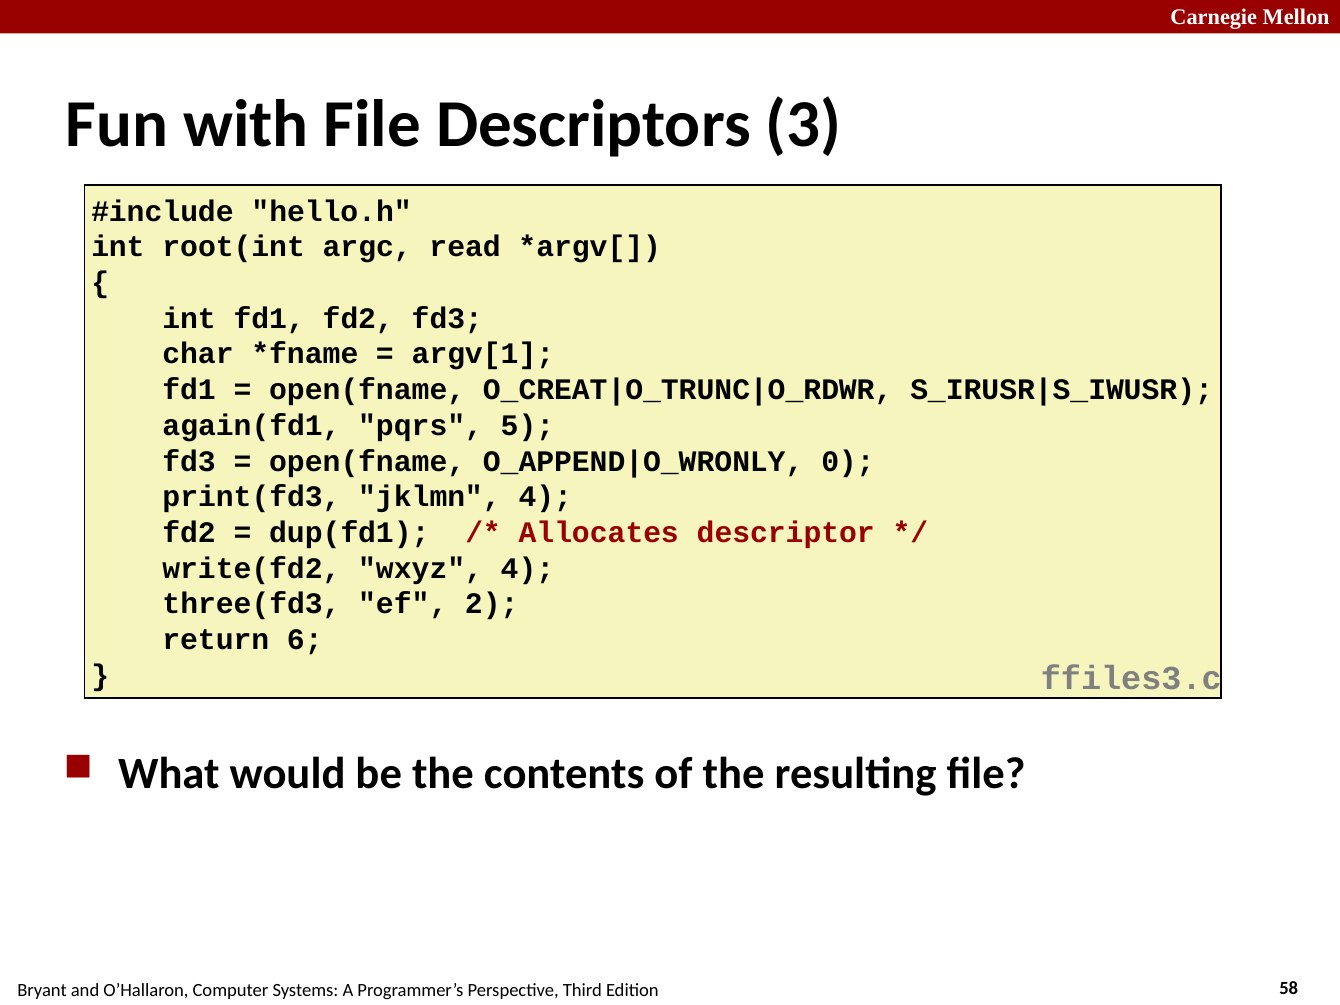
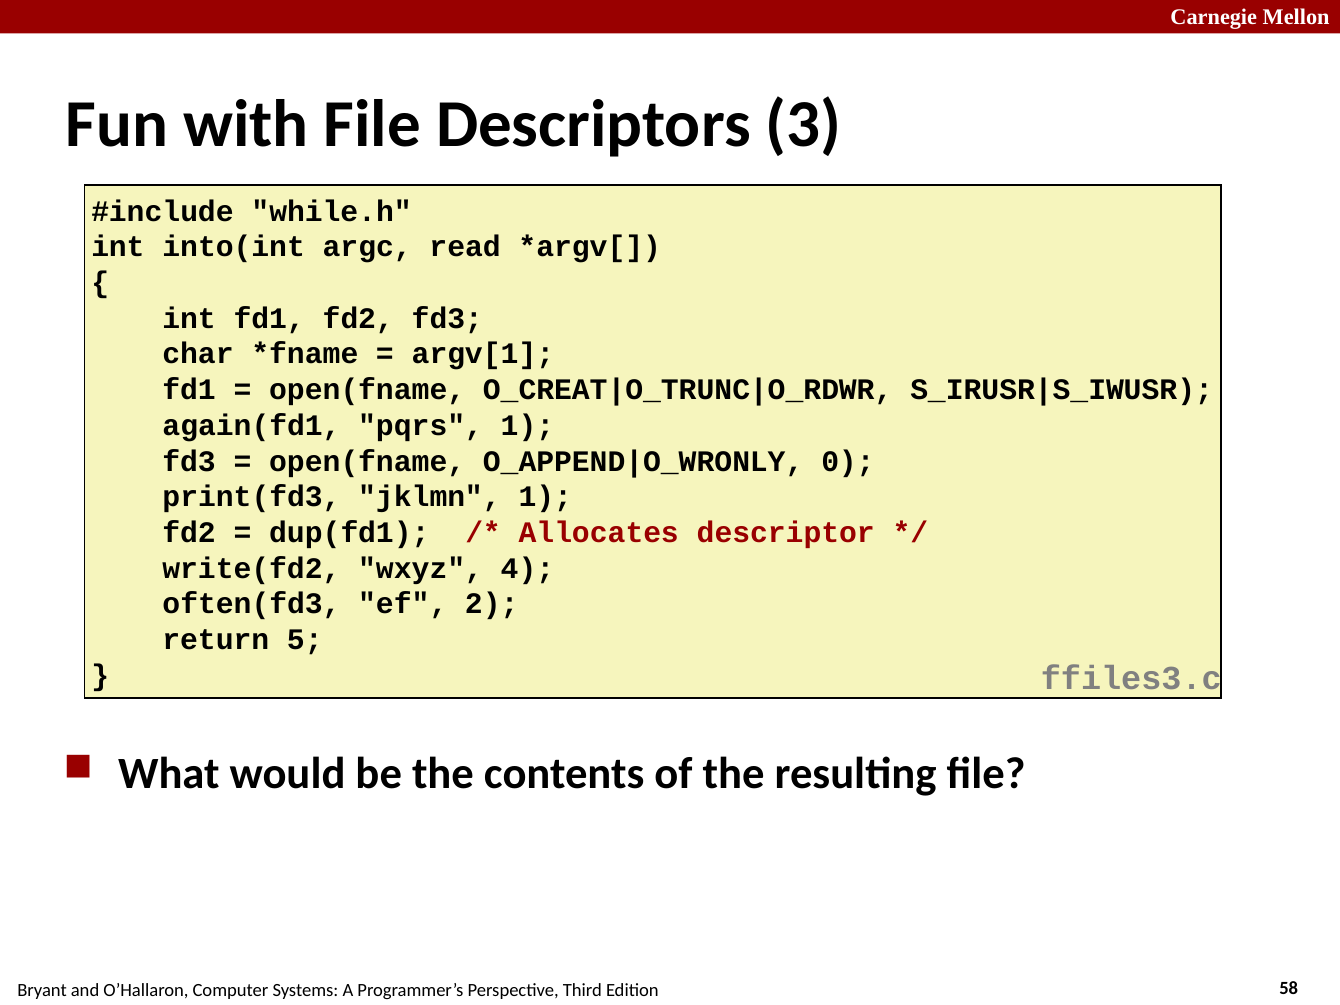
hello.h: hello.h -> while.h (332, 211)
root(int: root(int -> into(int (234, 247)
pqrs 5: 5 -> 1 (527, 426)
jklmn 4: 4 -> 1 (545, 497)
three(fd3: three(fd3 -> often(fd3 (252, 604)
6: 6 -> 5 (305, 640)
